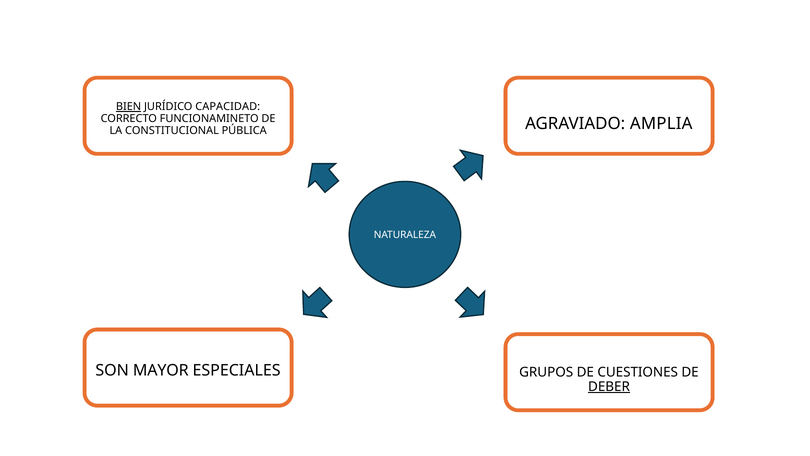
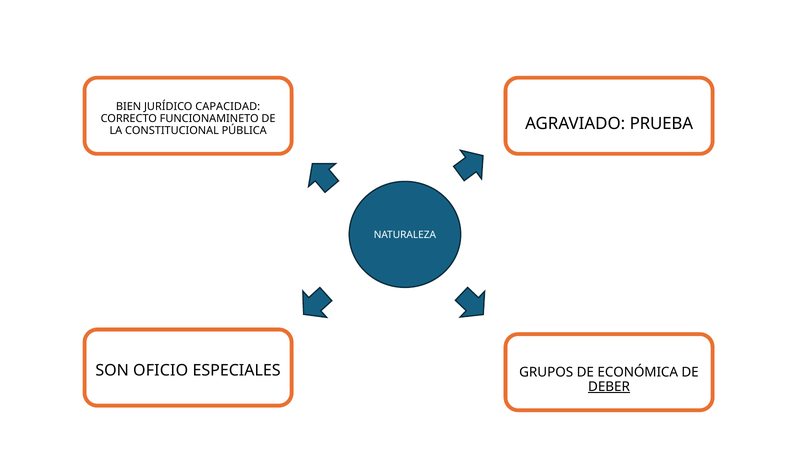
BIEN underline: present -> none (129, 107)
AMPLIA: AMPLIA -> PRUEBA (661, 124)
MAYOR: MAYOR -> OFICIO (161, 370)
CUESTIONES: CUESTIONES -> ECONÓMICA (638, 372)
